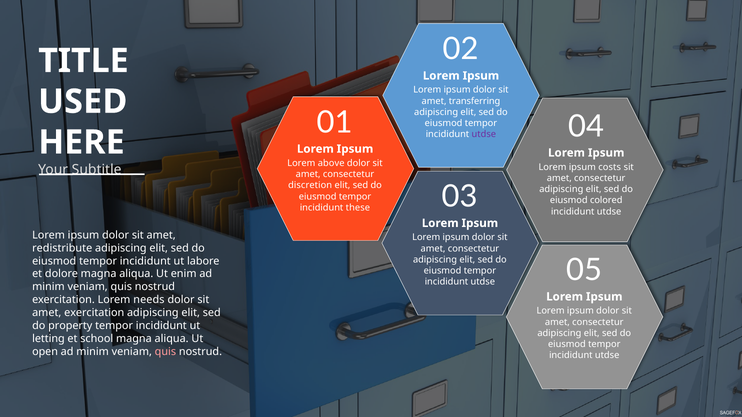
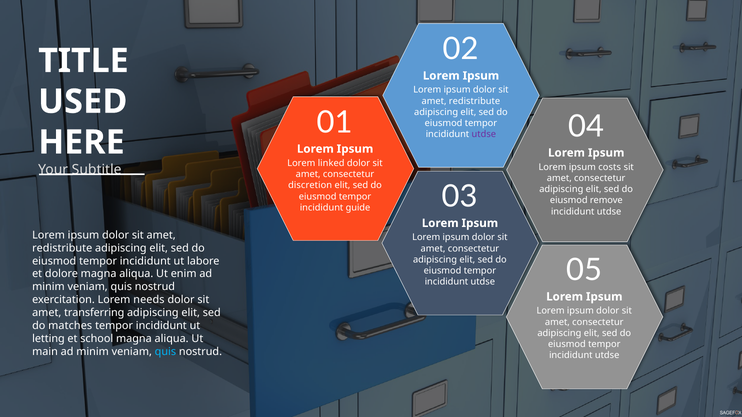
transferring: transferring -> redistribute (475, 101)
above: above -> linked (331, 163)
colored: colored -> remove (606, 201)
these: these -> guide (358, 208)
amet exercitation: exercitation -> transferring (94, 313)
property: property -> matches (70, 326)
open: open -> main (45, 352)
quis colour: pink -> light blue (165, 352)
